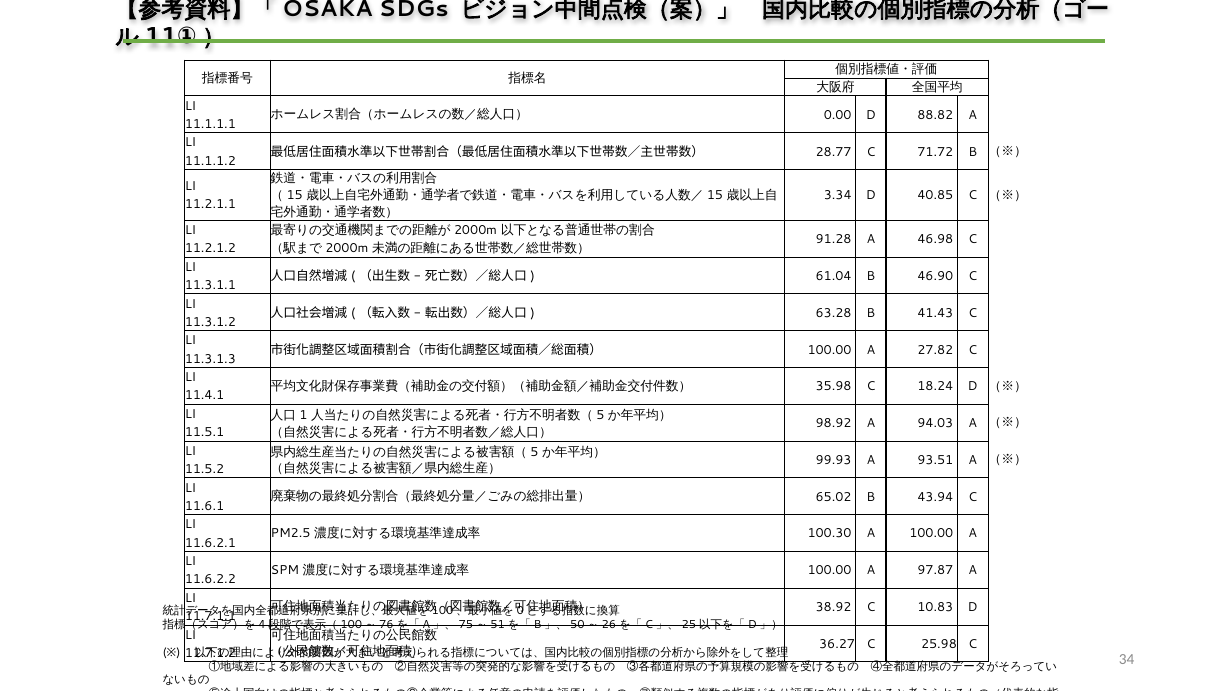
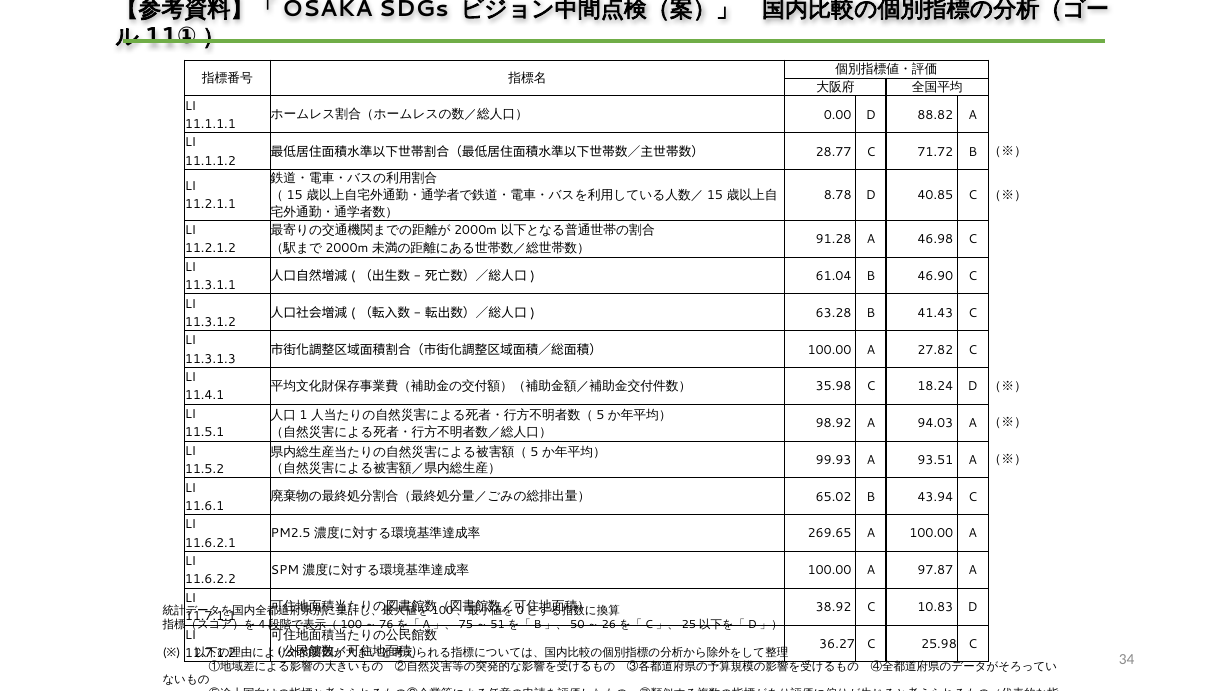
3.34: 3.34 -> 8.78 (838, 196)
100.30: 100.30 -> 269.65 (829, 534)
